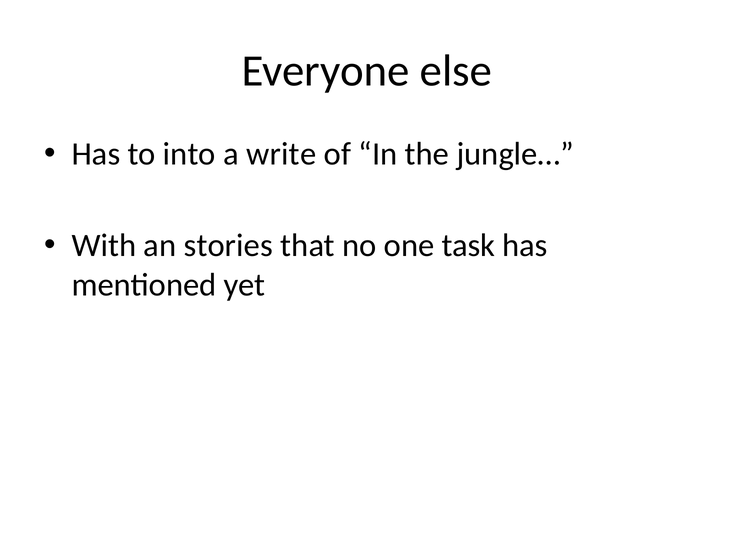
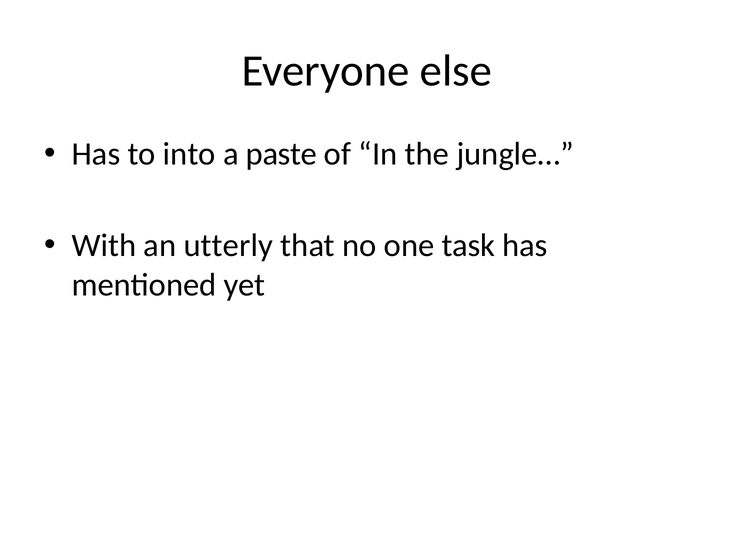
write: write -> paste (281, 154)
stories: stories -> utterly (228, 245)
